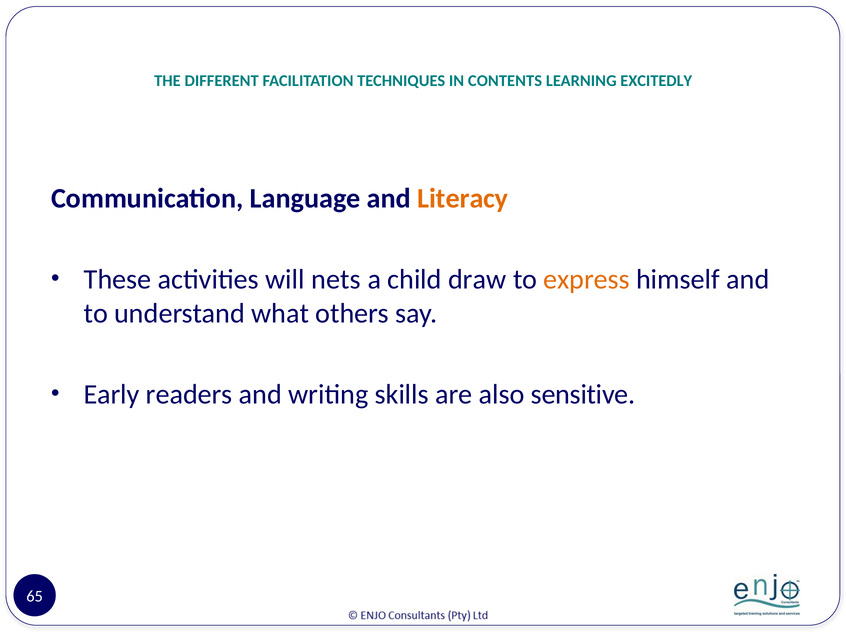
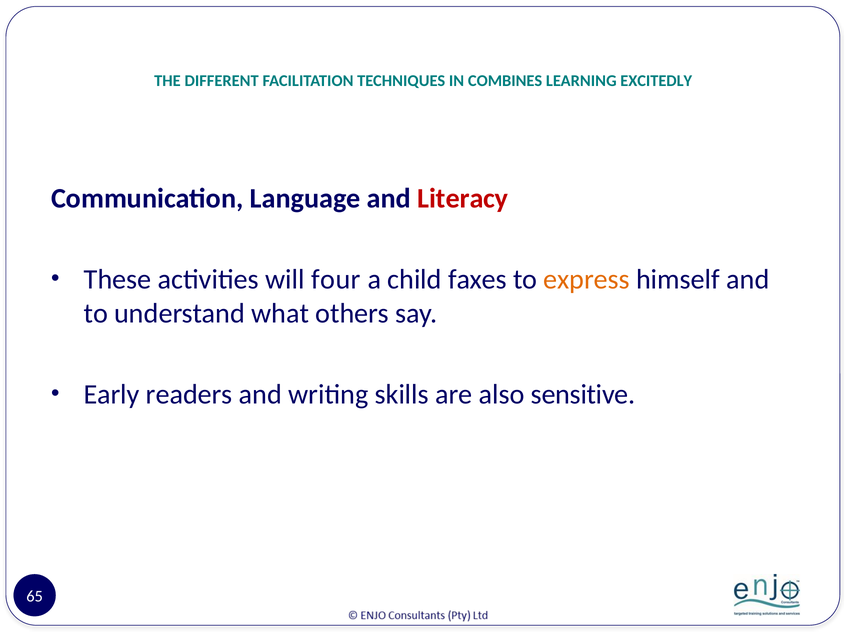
CONTENTS: CONTENTS -> COMBINES (505, 81)
Literacy colour: orange -> red (463, 198)
nets: nets -> four (336, 280)
draw: draw -> faxes (477, 280)
